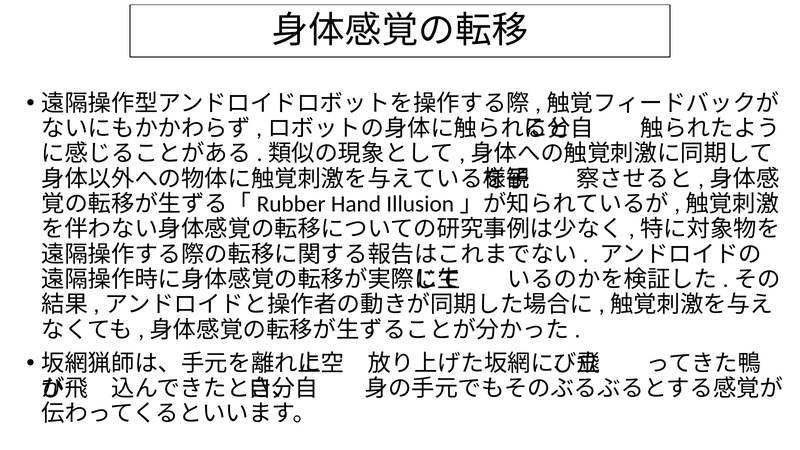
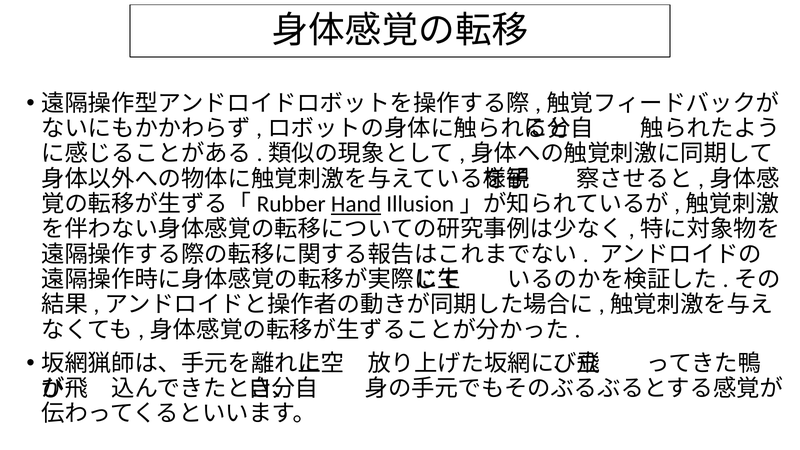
Hand underline: none -> present (356, 204)
